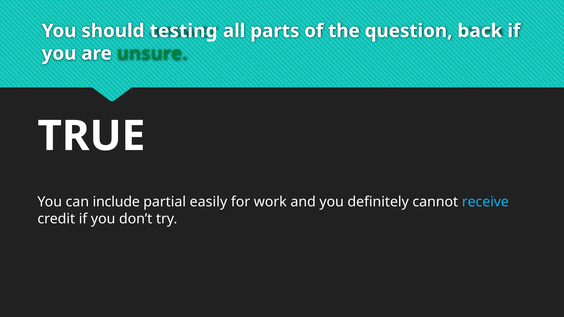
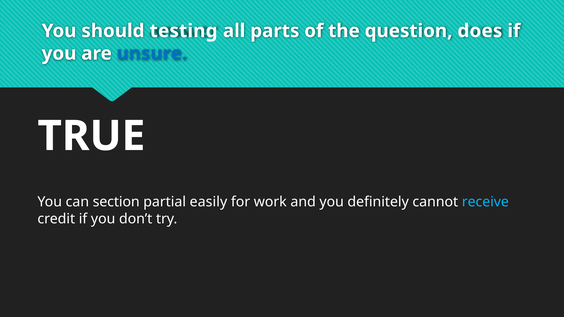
back: back -> does (480, 31)
unsure colour: green -> blue (152, 53)
include: include -> section (116, 202)
